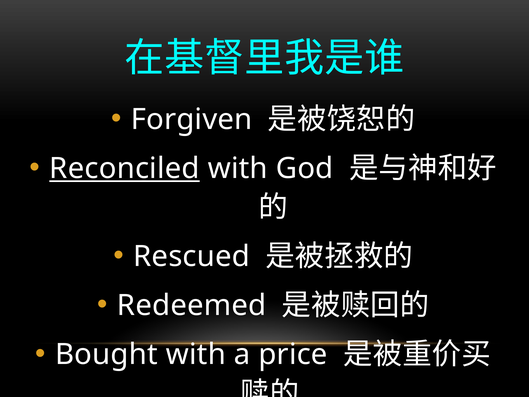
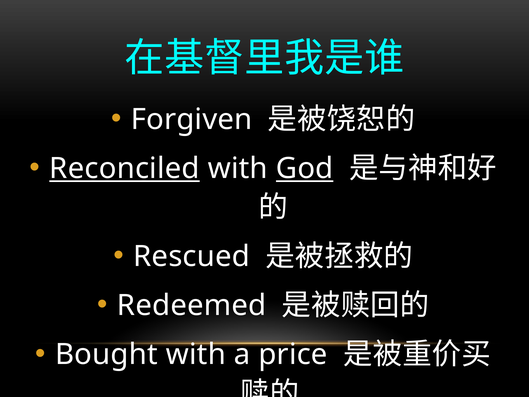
God underline: none -> present (305, 168)
